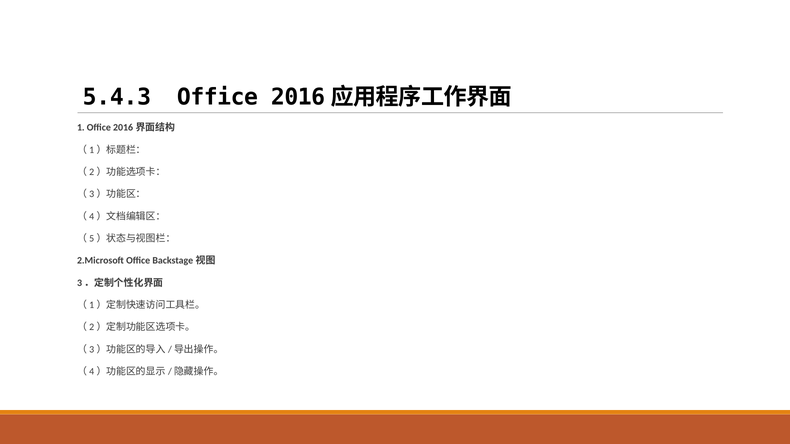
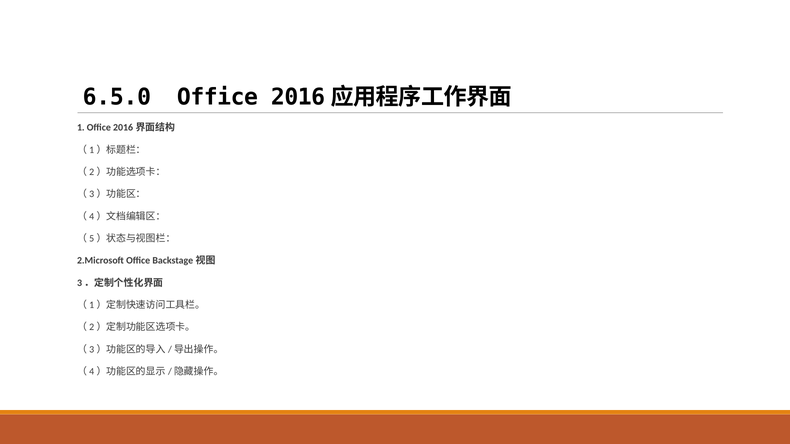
5.4.3: 5.4.3 -> 6.5.0 (117, 97)
